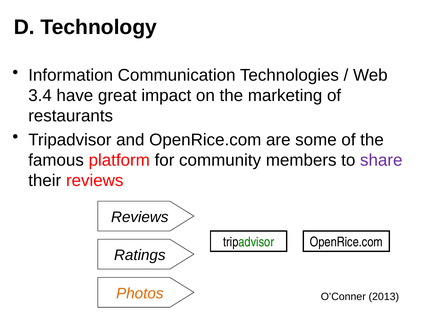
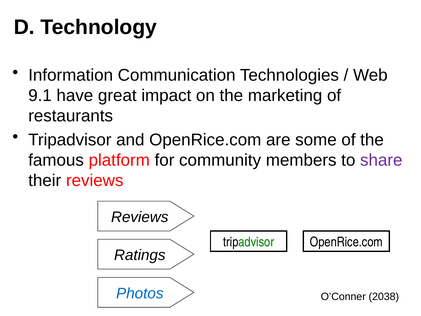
3.4: 3.4 -> 9.1 (40, 96)
Photos colour: orange -> blue (140, 293)
2013: 2013 -> 2038 (384, 296)
